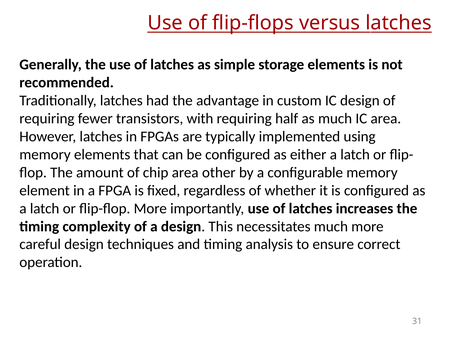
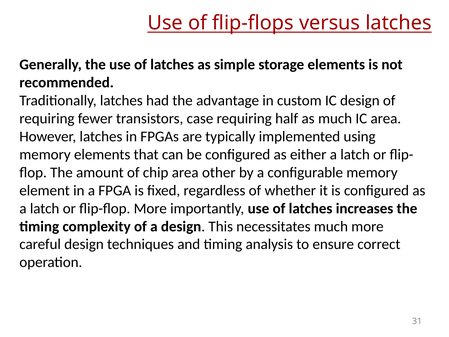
with: with -> case (200, 118)
